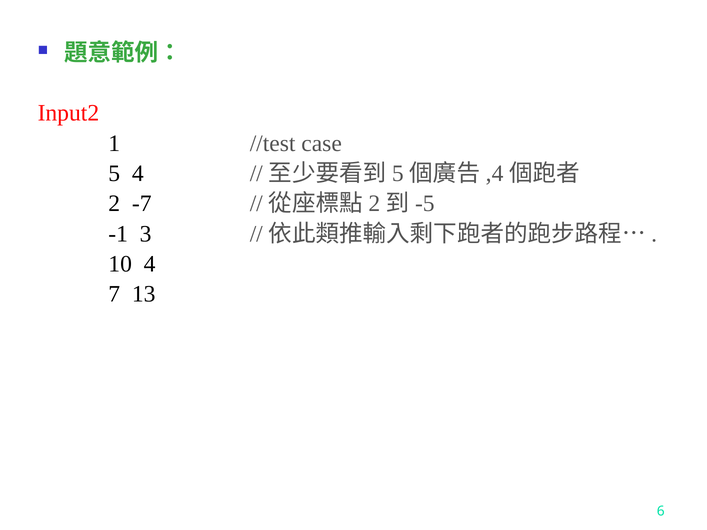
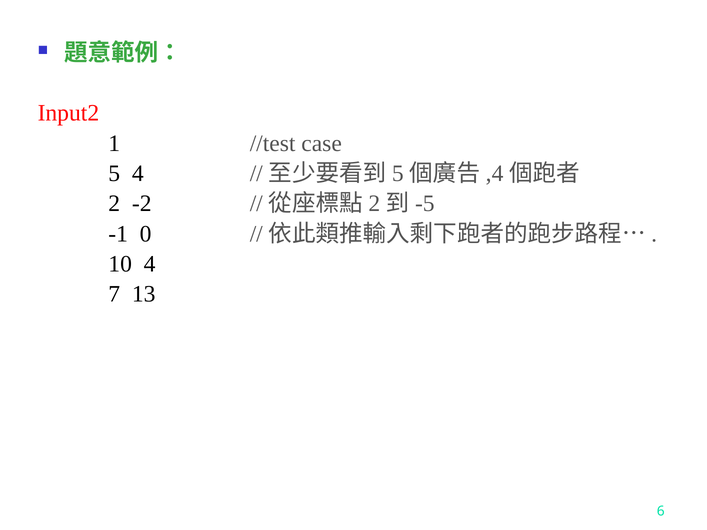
-7: -7 -> -2 (142, 204)
3: 3 -> 0 (146, 234)
